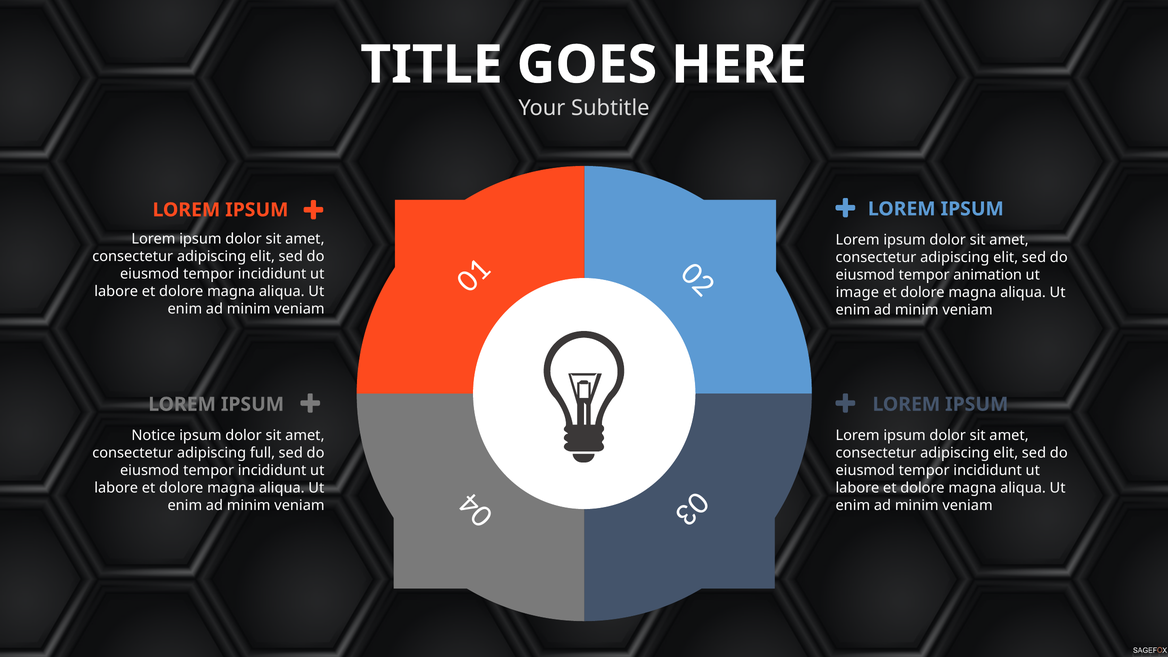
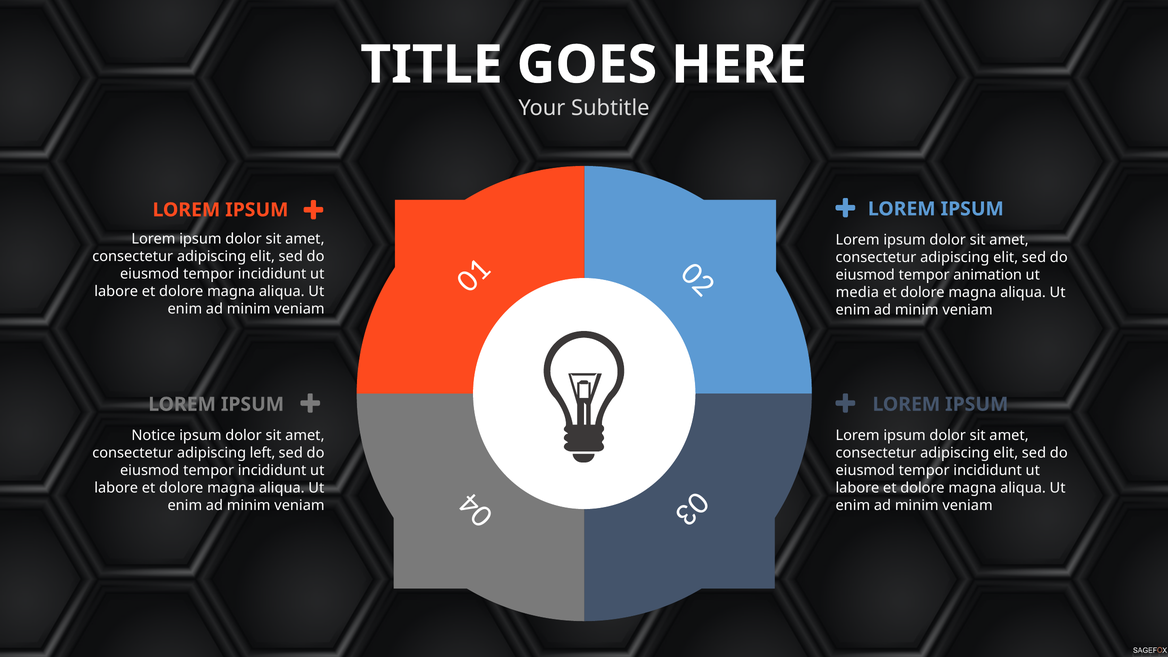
image: image -> media (857, 292)
full: full -> left (263, 453)
